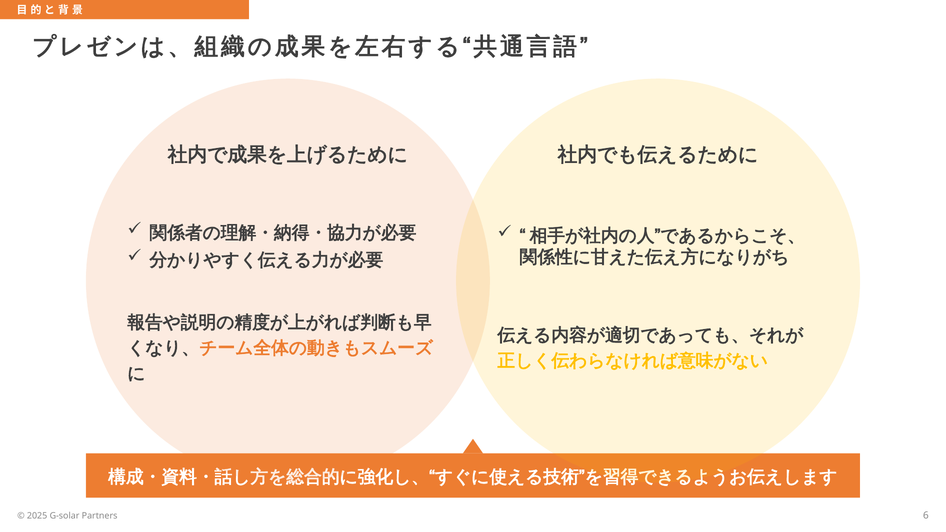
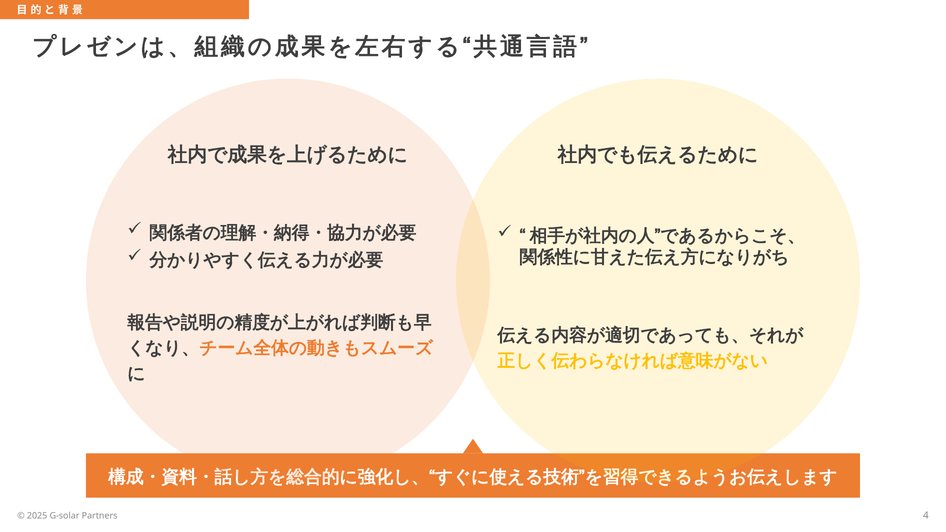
6: 6 -> 4 (926, 515)
